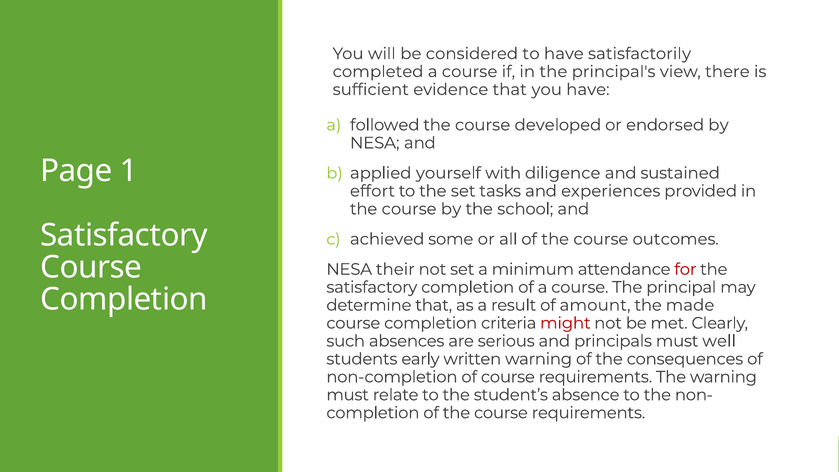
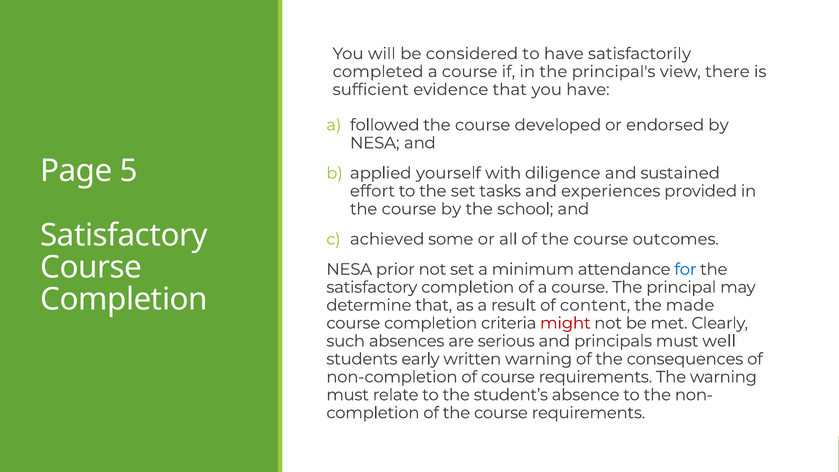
1: 1 -> 5 (129, 171)
their: their -> prior (395, 269)
for colour: red -> blue (685, 269)
amount: amount -> content (595, 305)
